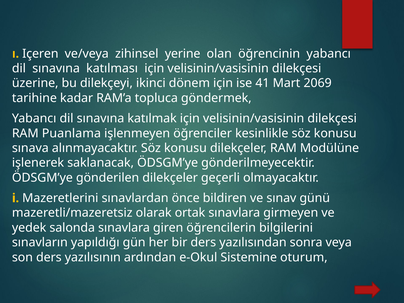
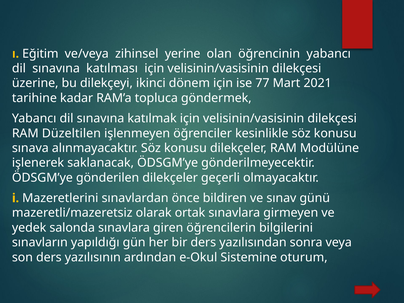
Içeren: Içeren -> Eğitim (40, 54)
41: 41 -> 77 (262, 83)
2069: 2069 -> 2021 (318, 83)
Puanlama: Puanlama -> Düzeltilen (71, 133)
